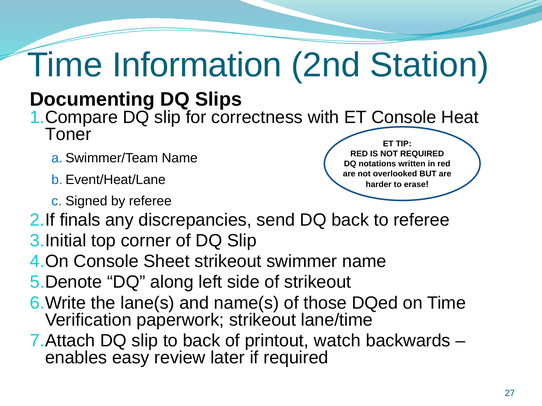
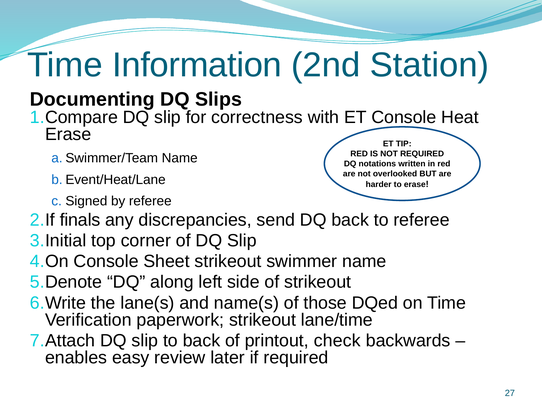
Toner: Toner -> Erase (68, 135)
watch: watch -> check (337, 341)
